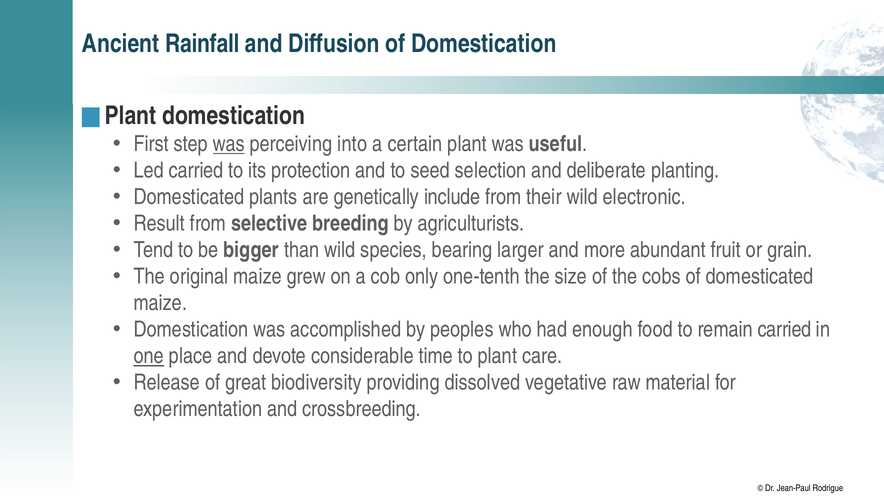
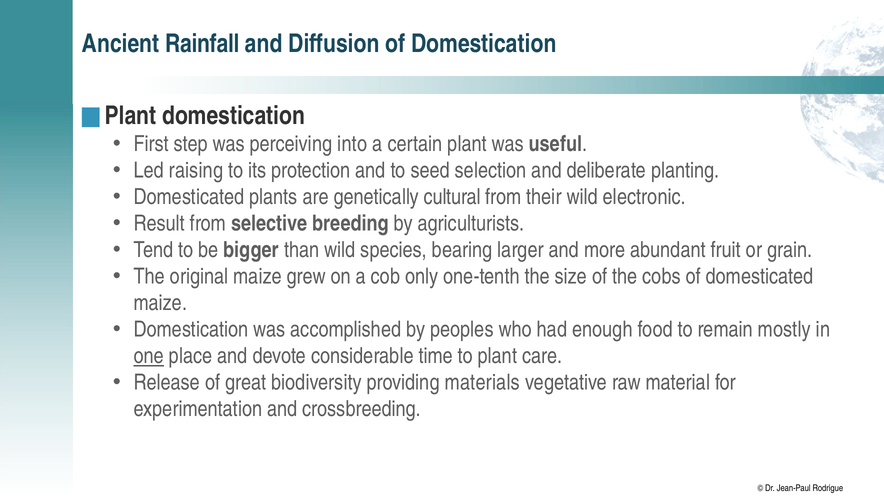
was underline: present -> none (229, 144)
Led carried: carried -> raising (196, 171)
include: include -> cultural (452, 197)
remain carried: carried -> mostly (784, 330)
dissolved: dissolved -> materials (482, 383)
